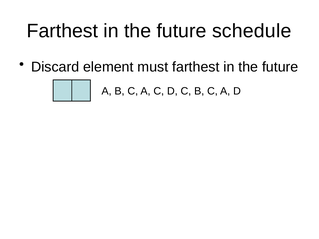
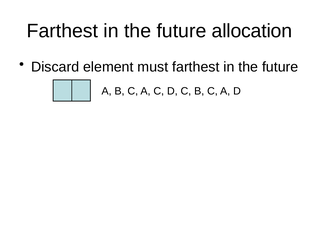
schedule: schedule -> allocation (252, 31)
